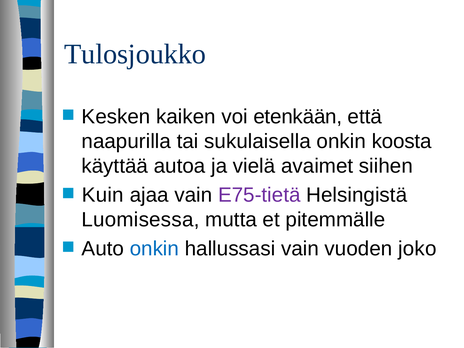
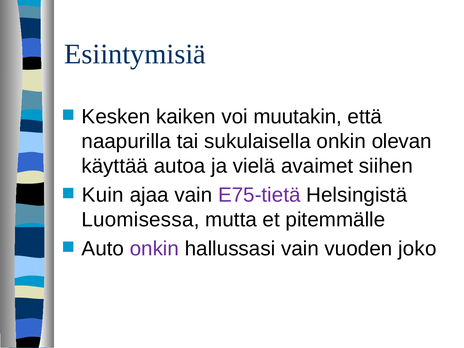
Tulosjoukko: Tulosjoukko -> Esiintymisiä (135, 54)
etenkään: etenkään -> muutakin (298, 117)
koosta: koosta -> olevan (402, 141)
onkin colour: blue -> purple (154, 249)
